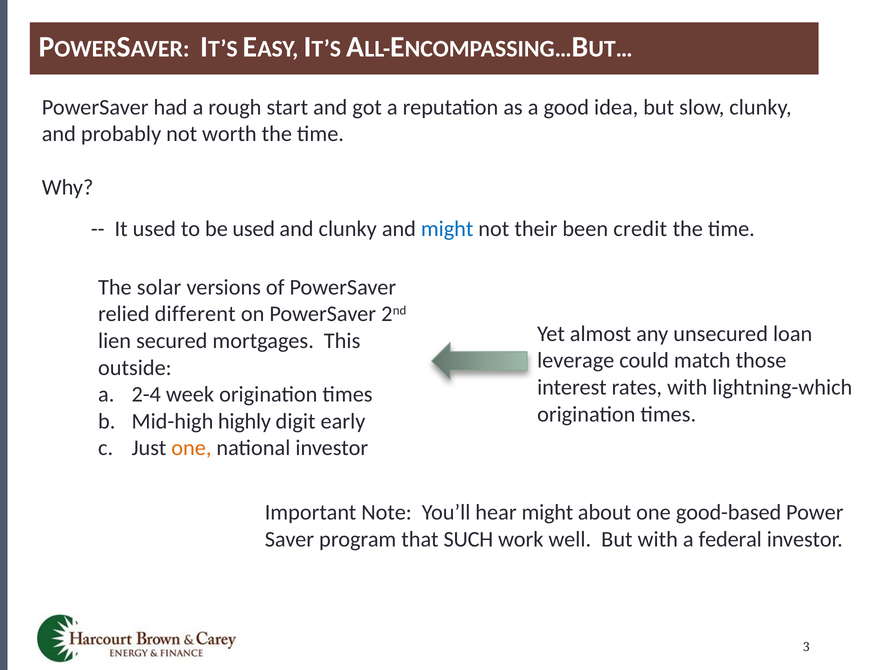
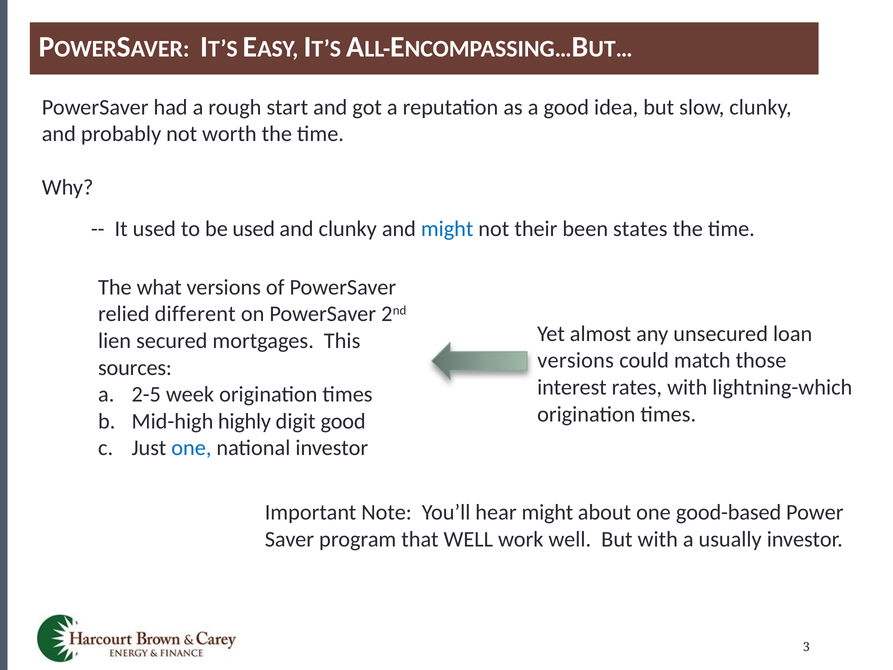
credit: credit -> states (640, 229)
solar: solar -> what (159, 287)
leverage: leverage -> versions (576, 360)
outside: outside -> sources (135, 368)
2-4: 2-4 -> 2-5 (146, 394)
digit early: early -> good (343, 421)
one colour: orange -> blue (191, 448)
that SUCH: SUCH -> WELL (468, 539)
federal: federal -> usually (730, 539)
